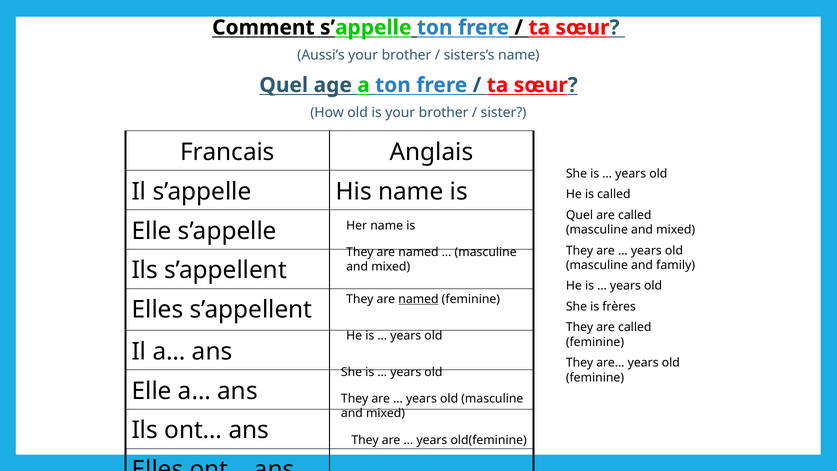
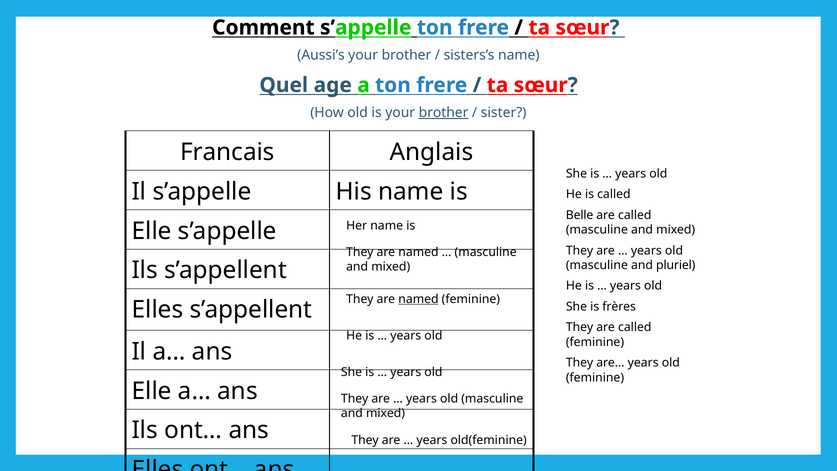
brother underline: none -> present (444, 113)
Quel: Quel -> Belle (580, 215)
family: family -> pluriel (676, 265)
